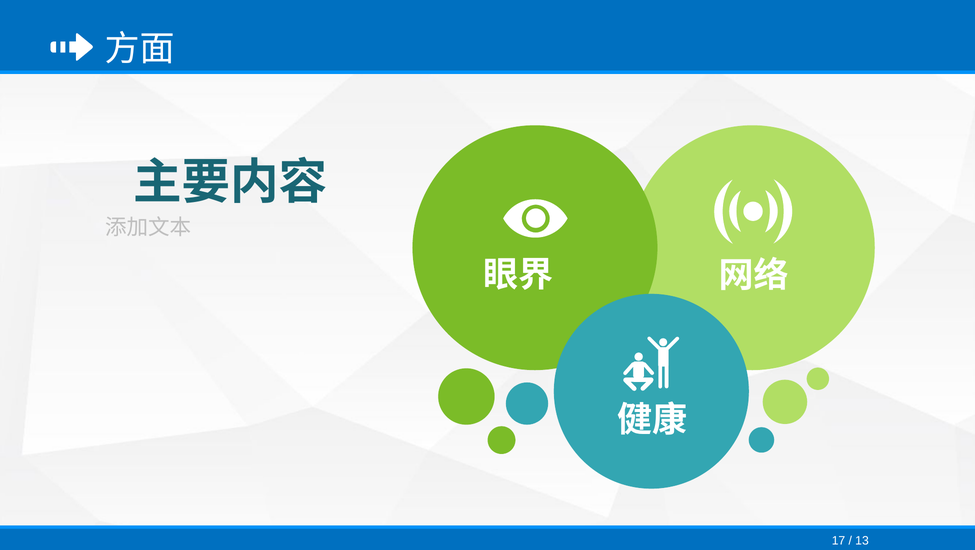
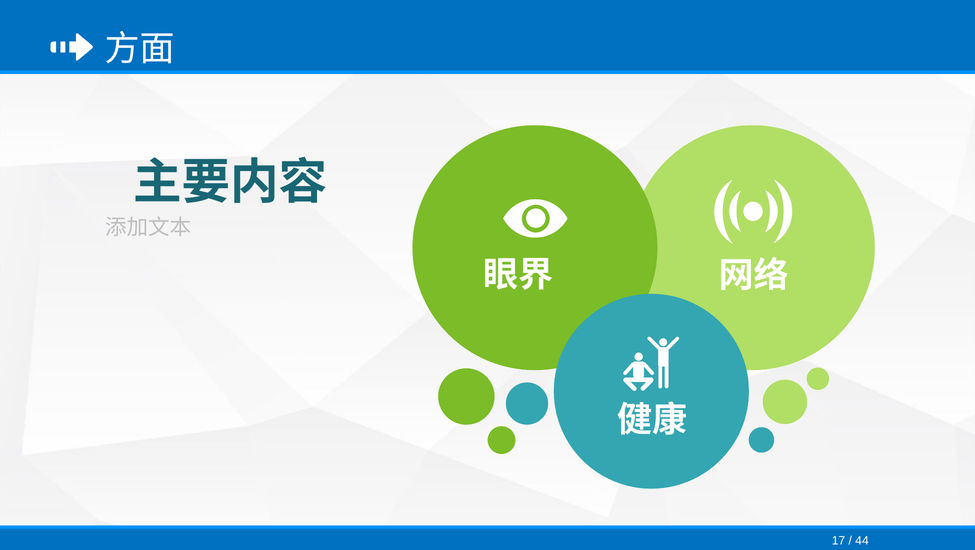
13: 13 -> 44 (862, 541)
